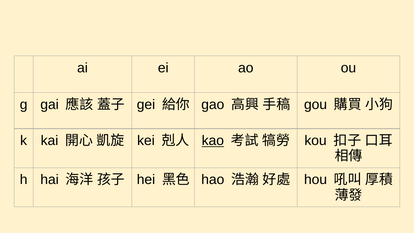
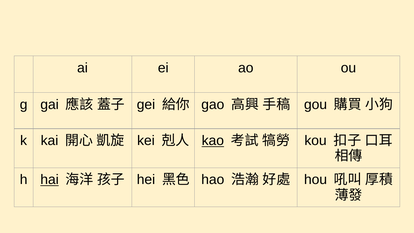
hai underline: none -> present (50, 180)
